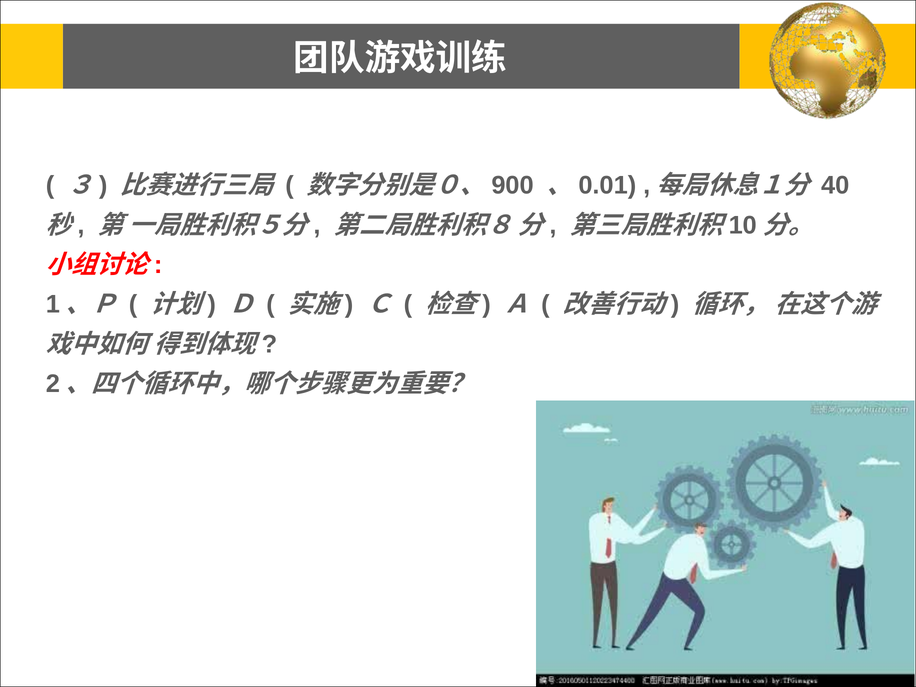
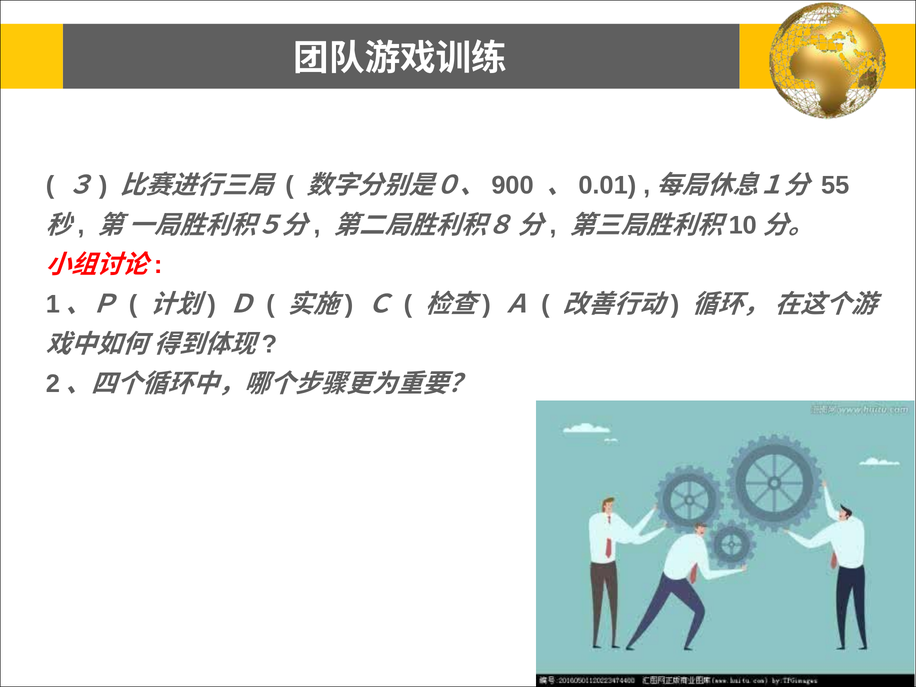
40: 40 -> 55 (835, 185)
